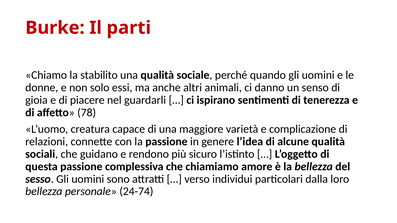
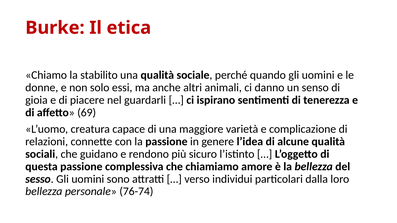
parti: parti -> etica (129, 28)
78: 78 -> 69 (87, 113)
24-74: 24-74 -> 76-74 (136, 192)
